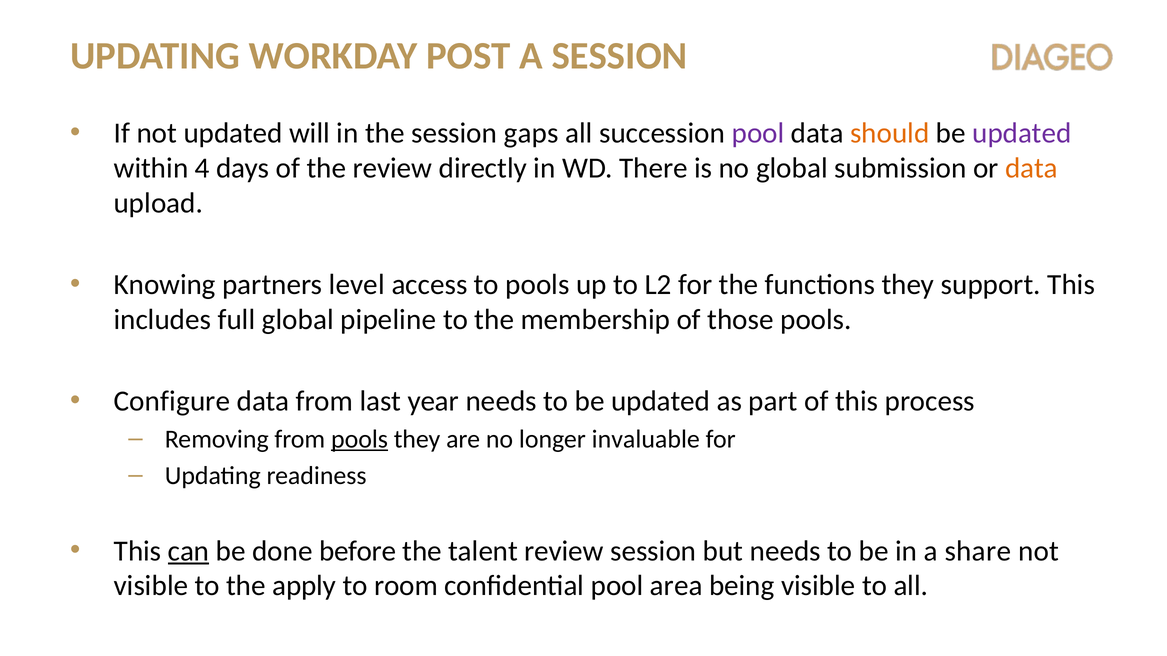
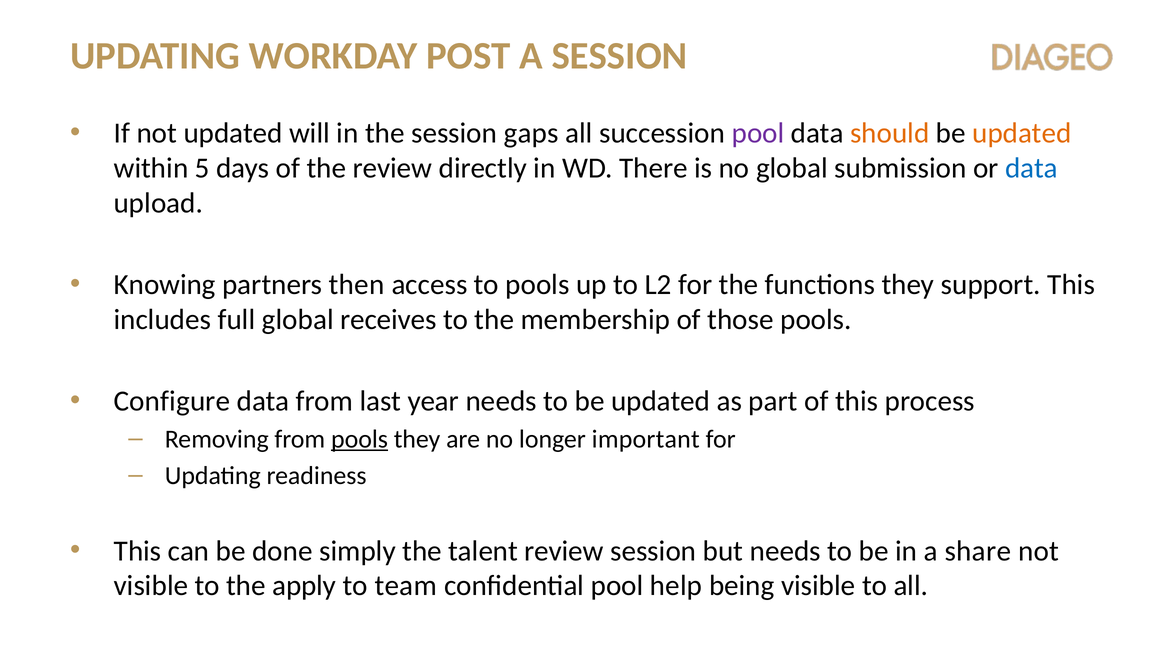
updated colour: purple -> orange (1022, 133)
4: 4 -> 5 (202, 168)
data colour: orange -> blue (1031, 168)
level: level -> then (357, 285)
pipeline: pipeline -> receives (388, 320)
invaluable: invaluable -> important (646, 440)
can underline: present -> none (189, 551)
before: before -> simply (358, 551)
room: room -> team (406, 586)
area: area -> help (676, 586)
